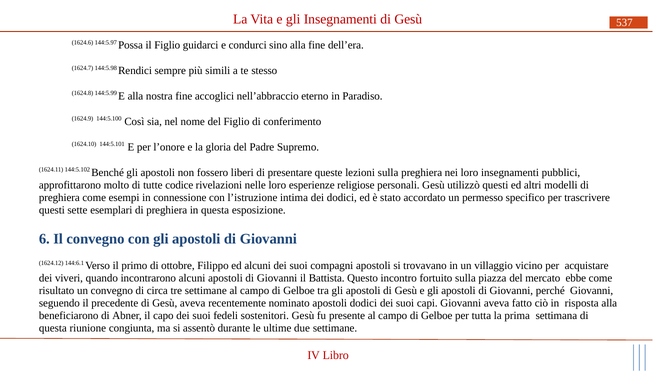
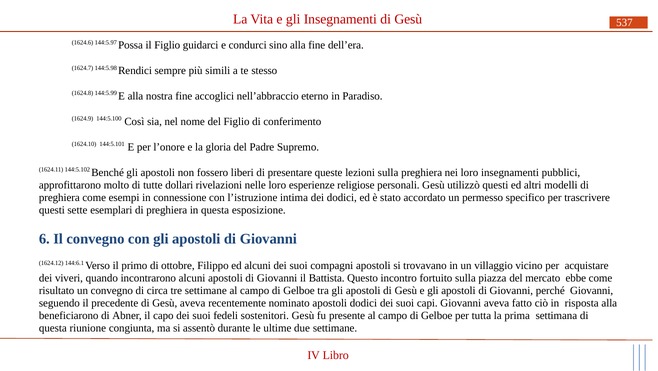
codice: codice -> dollari (179, 185)
